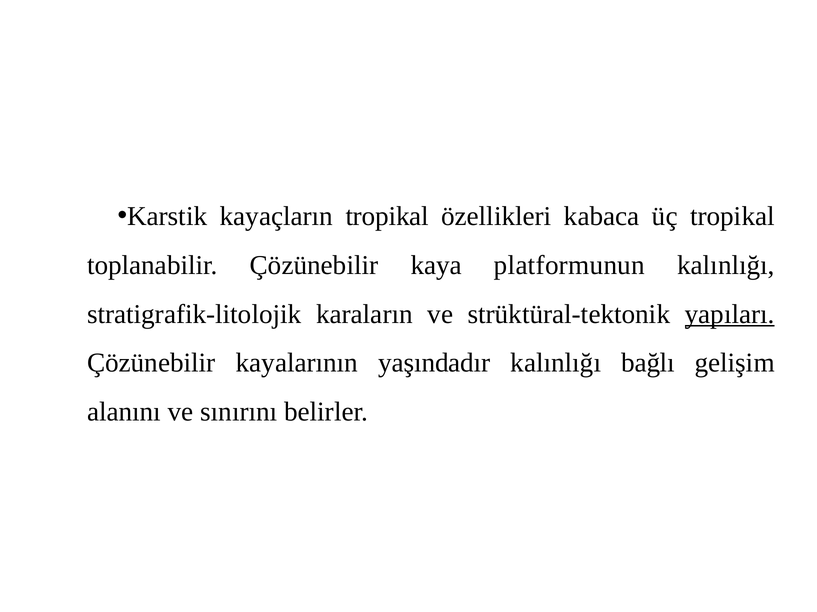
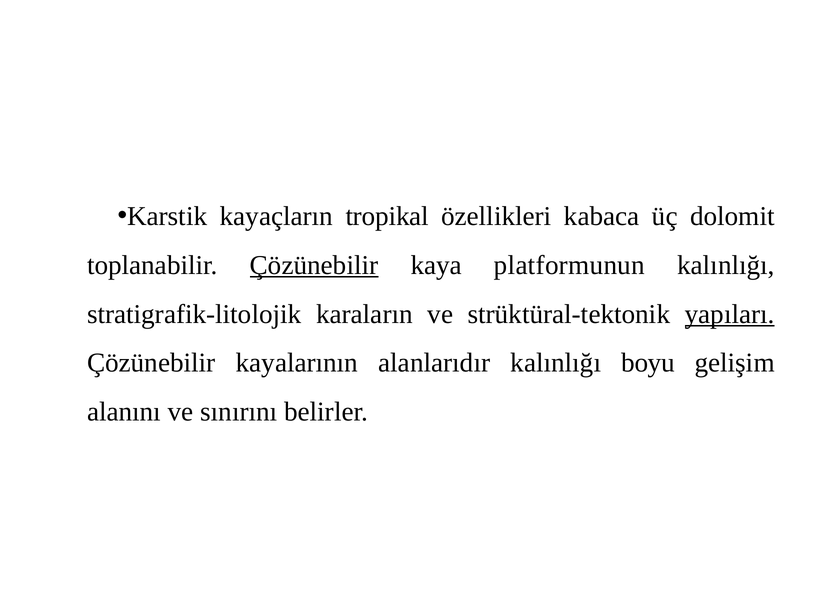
üç tropikal: tropikal -> dolomit (732, 216)
Çözünebilir underline: none -> present (314, 265)
yaşındadır: yaşındadır -> alanlarıdır (434, 363)
bağlı: bağlı -> boyu (648, 363)
